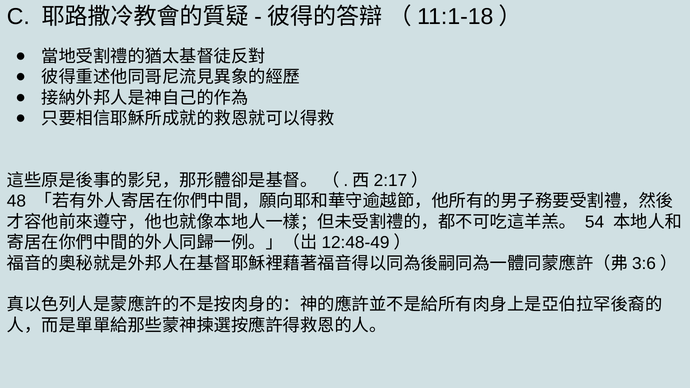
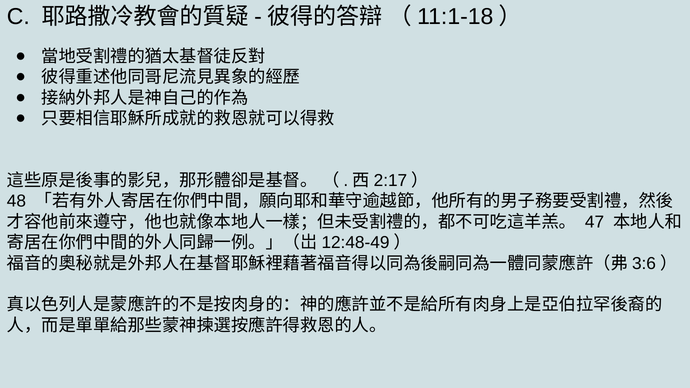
54: 54 -> 47 (595, 222)
